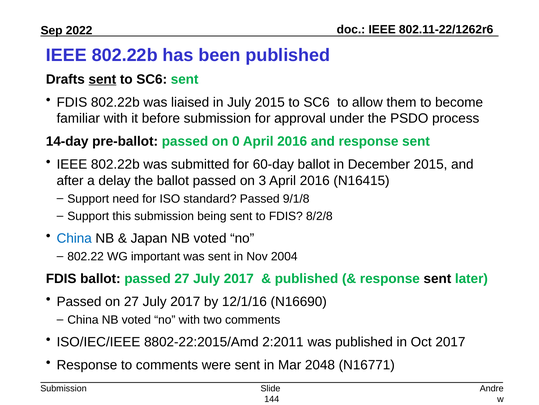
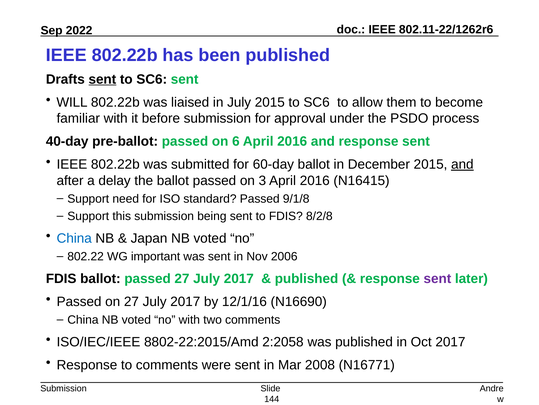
FDIS: FDIS -> WILL (72, 102)
14-day: 14-day -> 40-day (67, 141)
0: 0 -> 6 (236, 141)
and underline: none -> present (462, 164)
2004: 2004 -> 2006 (284, 256)
sent colour: black -> purple (437, 278)
2:2011: 2:2011 -> 2:2058 (283, 341)
2048: 2048 -> 2008 (320, 364)
